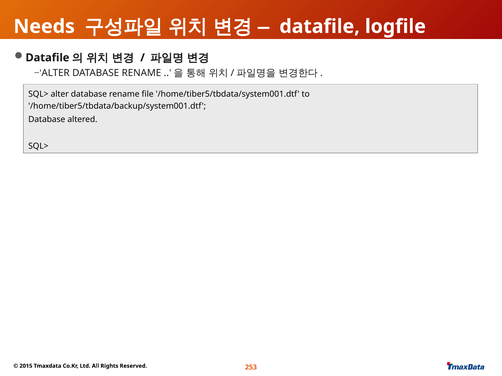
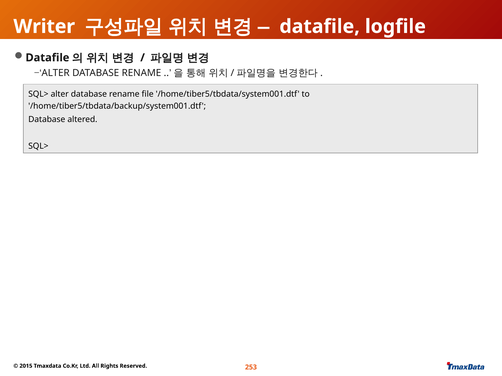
Needs: Needs -> Writer (44, 27)
